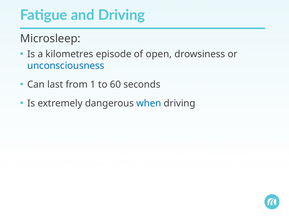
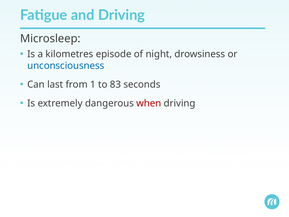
open: open -> night (159, 54)
60: 60 -> 83 (115, 84)
when colour: blue -> red (149, 103)
